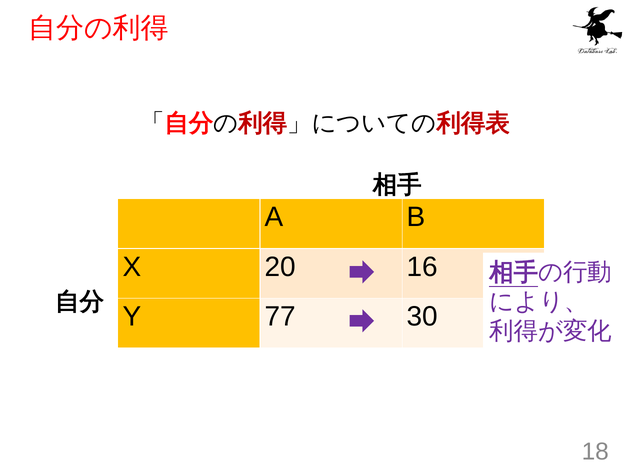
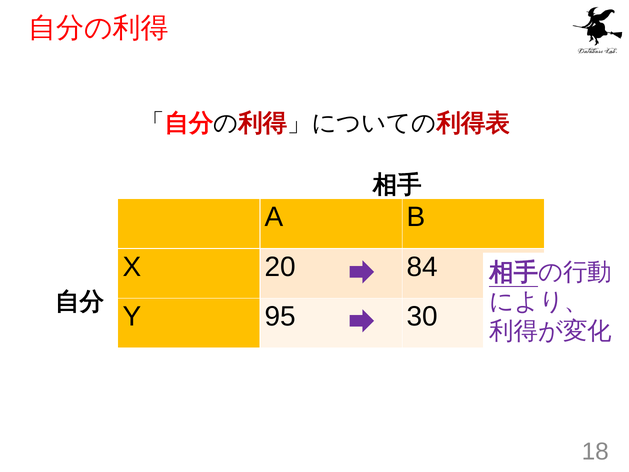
16: 16 -> 84 (422, 267)
77: 77 -> 95 (280, 317)
